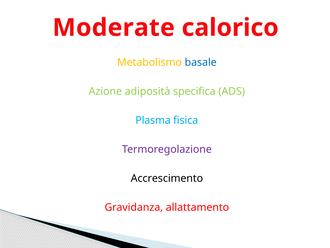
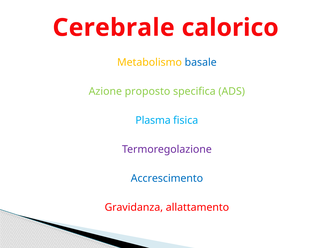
Moderate: Moderate -> Cerebrale (114, 28)
adiposità: adiposità -> proposto (148, 91)
Accrescimento colour: black -> blue (167, 178)
